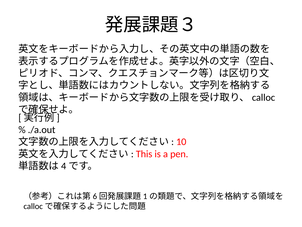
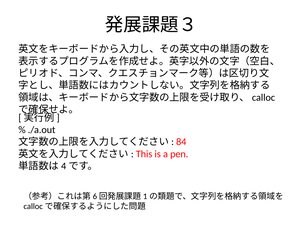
10: 10 -> 84 (181, 142)
